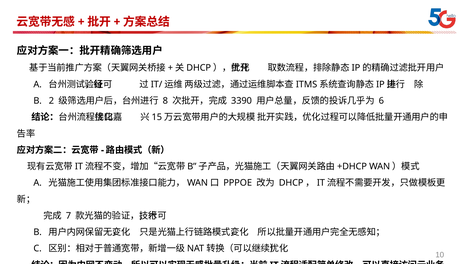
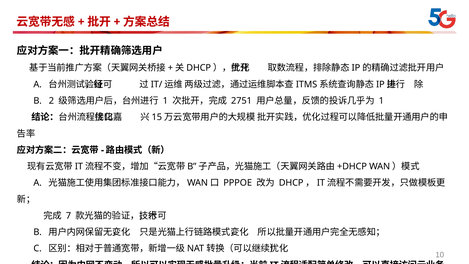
8: 8 -> 1 (165, 101)
3390: 3390 -> 2751 (241, 101)
6: 6 -> 1 (381, 101)
